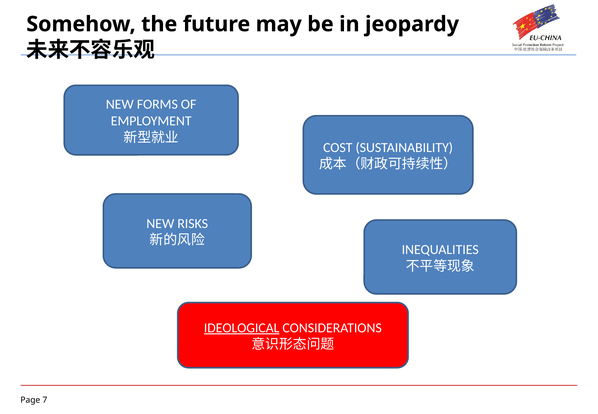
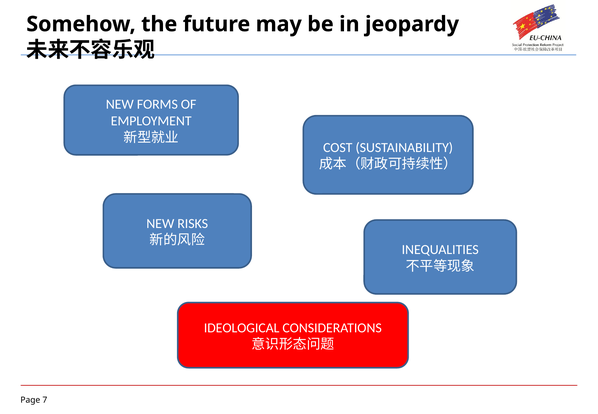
IDEOLOGICAL underline: present -> none (242, 328)
